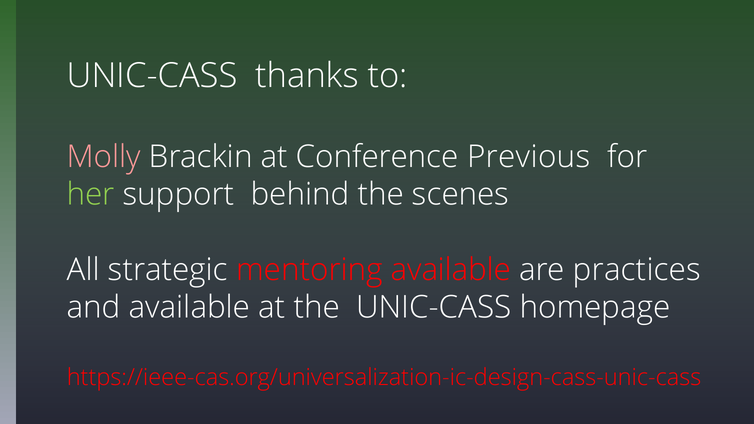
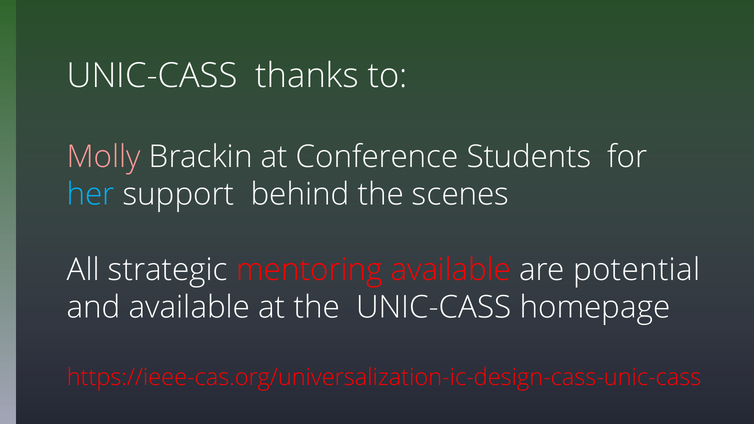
Previous: Previous -> Students (529, 157)
her colour: light green -> light blue (91, 195)
practices: practices -> potential (637, 270)
